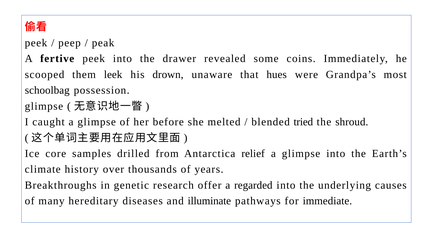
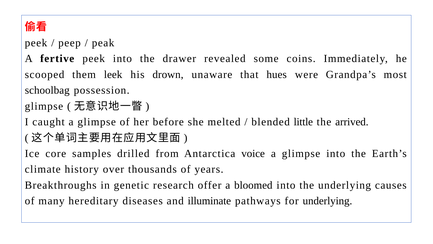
tried: tried -> little (303, 122)
shroud: shroud -> arrived (352, 122)
relief: relief -> voice (253, 153)
regarded: regarded -> bloomed (253, 185)
for immediate: immediate -> underlying (327, 201)
